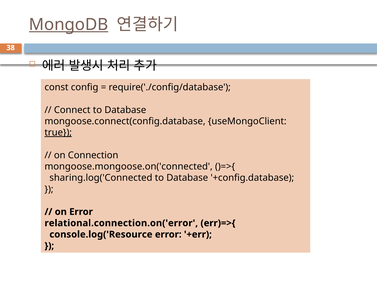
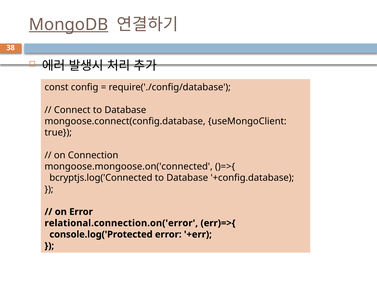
true underline: present -> none (58, 132)
sharing.log('Connected: sharing.log('Connected -> bcryptjs.log('Connected (101, 178)
console.log('Resource: console.log('Resource -> console.log('Protected (101, 234)
